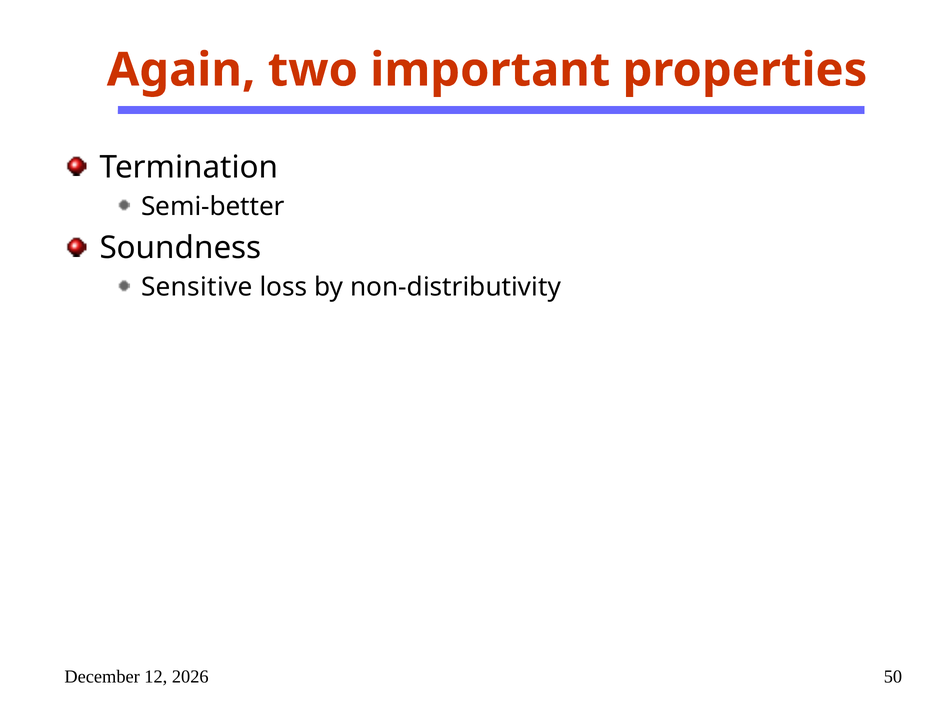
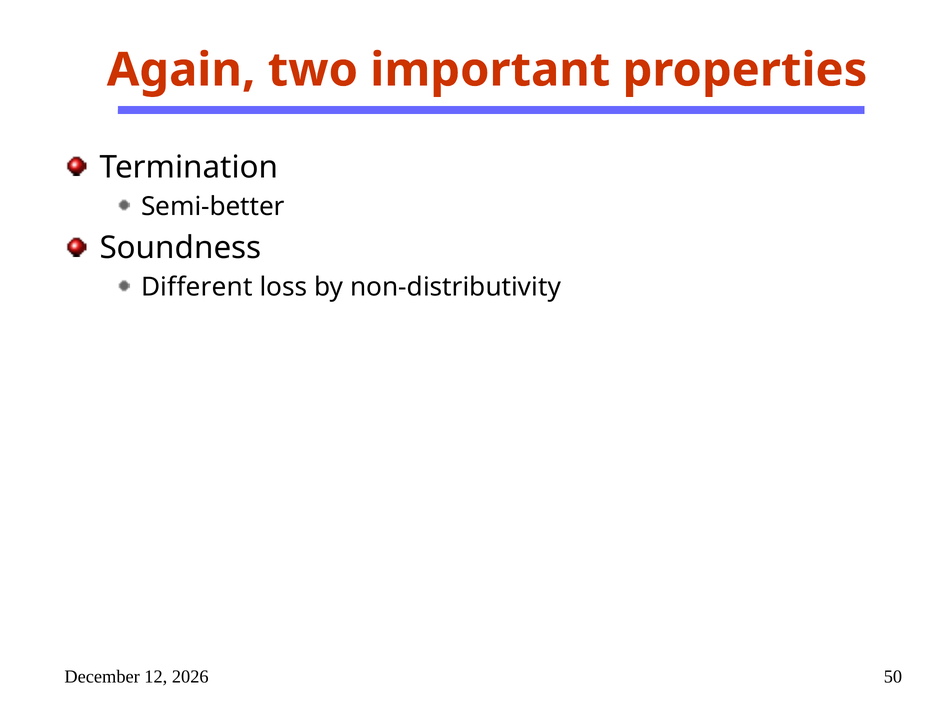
Sensitive: Sensitive -> Different (197, 287)
